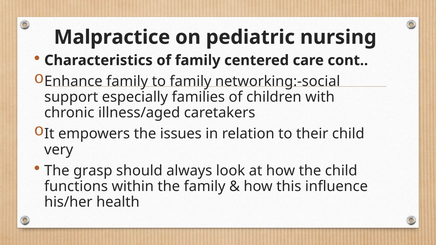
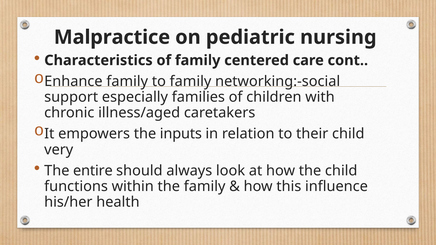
issues: issues -> inputs (181, 134)
grasp: grasp -> entire (93, 171)
